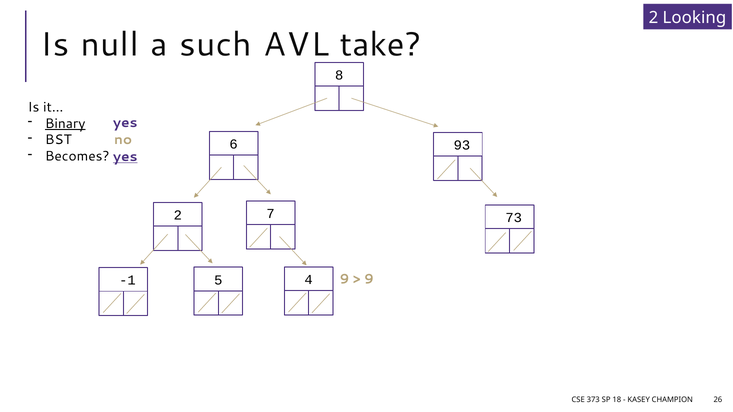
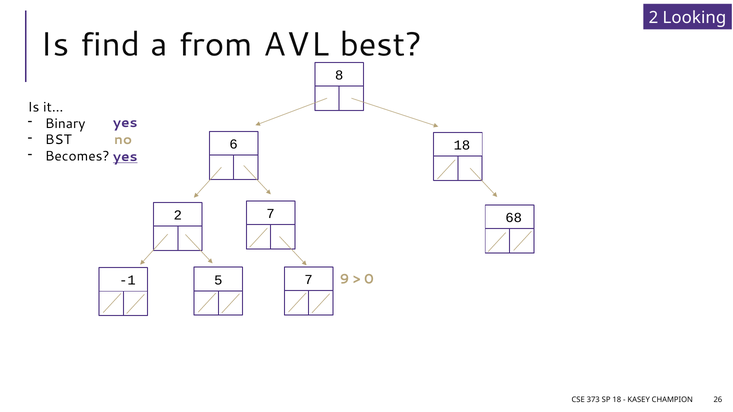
null: null -> find (110, 45)
such: such -> from (216, 45)
take: take -> best (381, 45)
Binary underline: present -> none (65, 124)
6 93: 93 -> 18 (462, 145)
73: 73 -> 68 (514, 218)
9: 9 -> 0 (369, 279)
-1 4: 4 -> 7 (309, 280)
